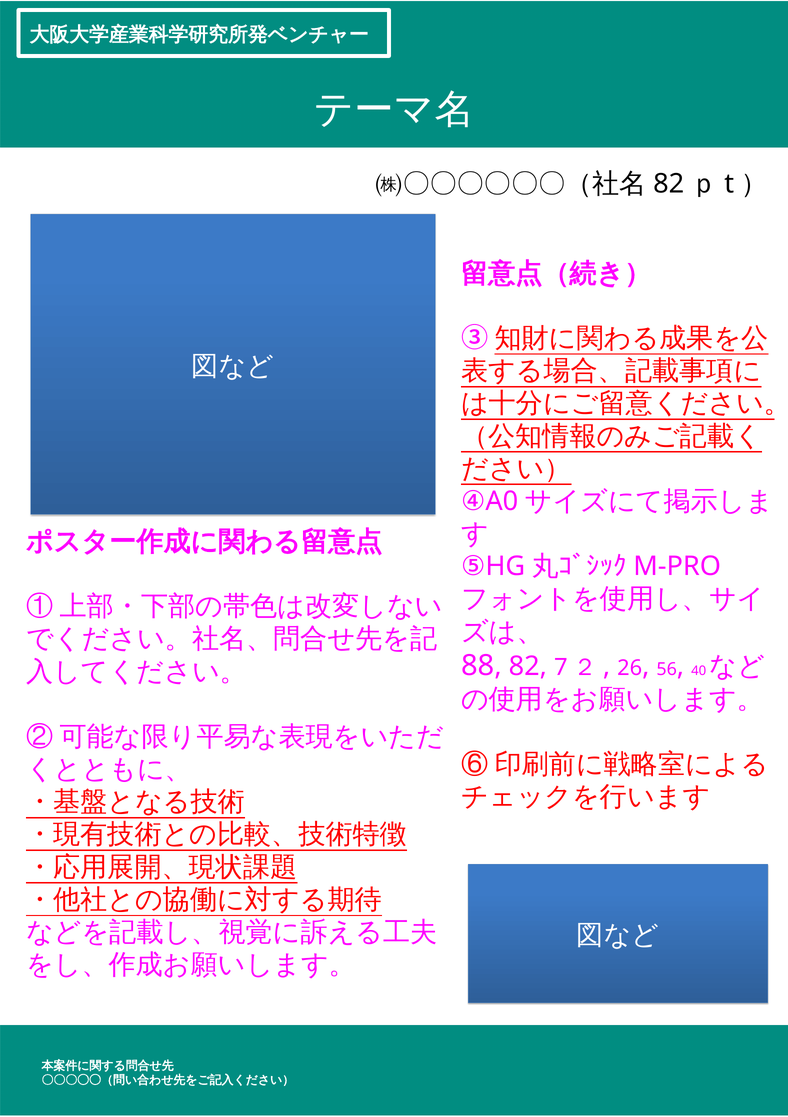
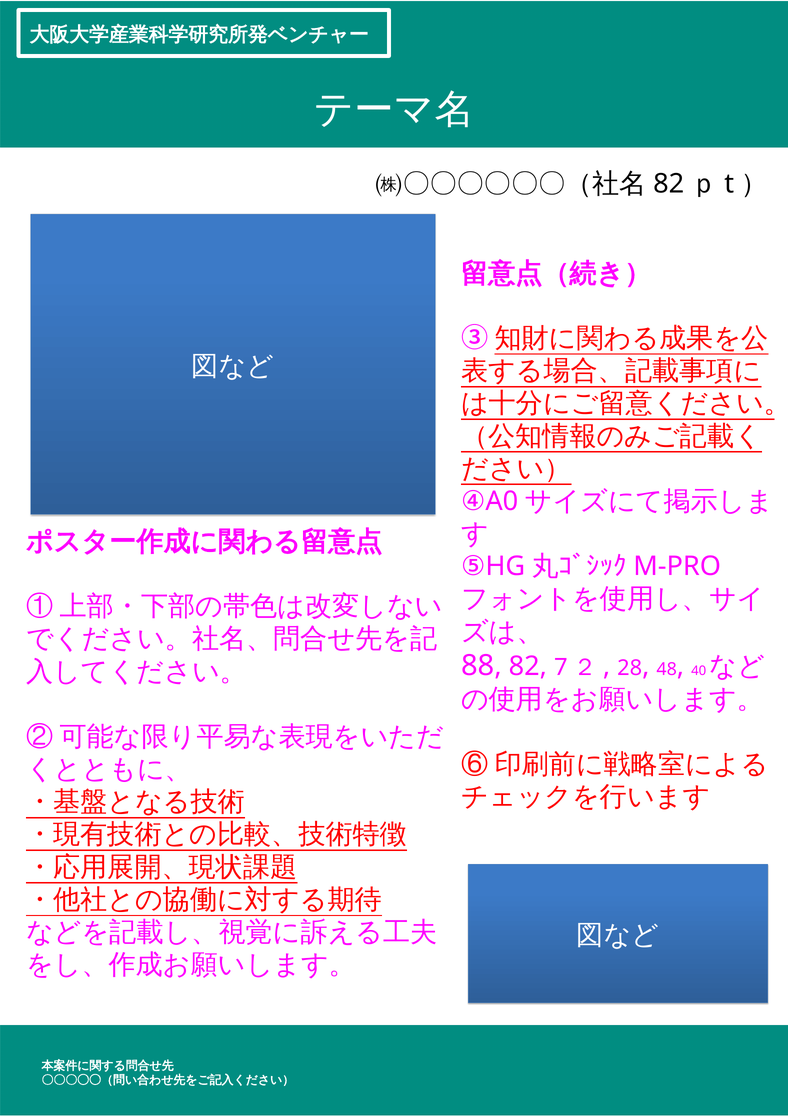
26: 26 -> 28 (630, 668)
56: 56 -> 48 (667, 669)
